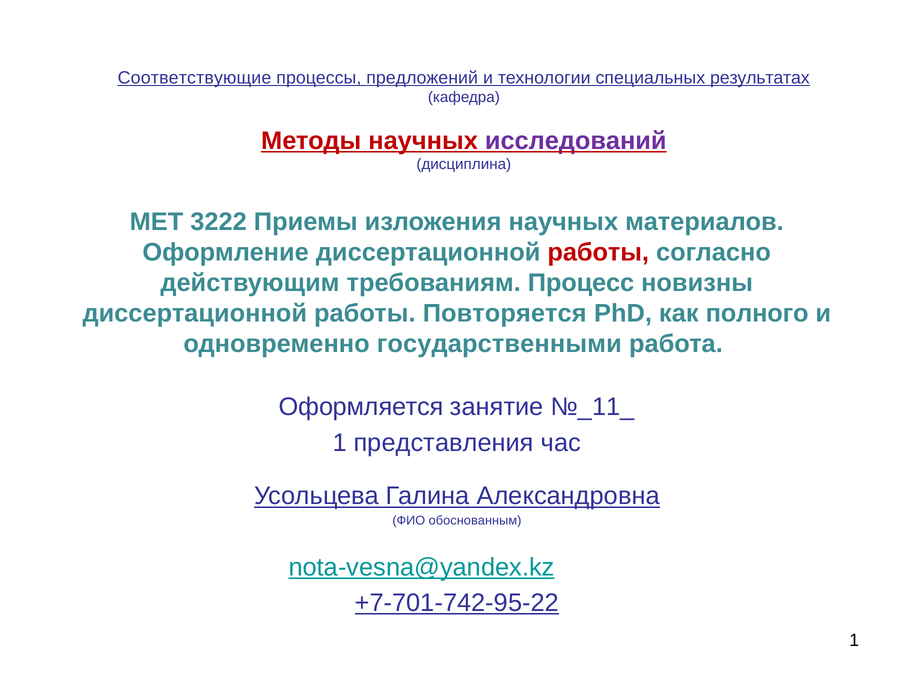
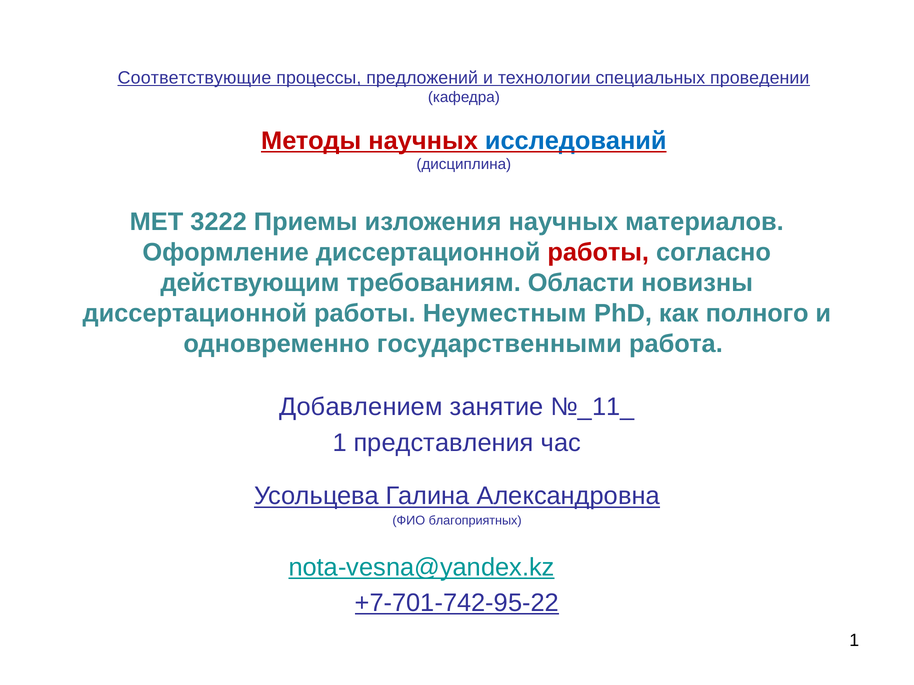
результатах: результатах -> проведении (760, 78)
исследований colour: purple -> blue (576, 141)
Процесс: Процесс -> Области (581, 283)
Повторяется: Повторяется -> Неуместным (505, 313)
Оформляется: Оформляется -> Добавлением (361, 407)
обоснованным: обоснованным -> благоприятных (475, 521)
